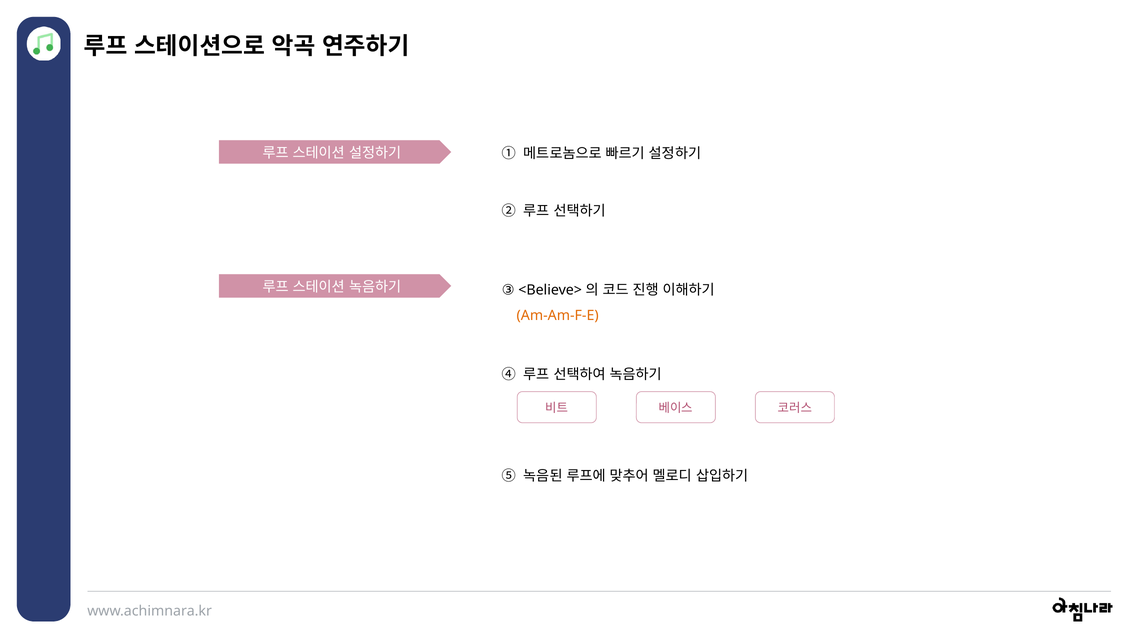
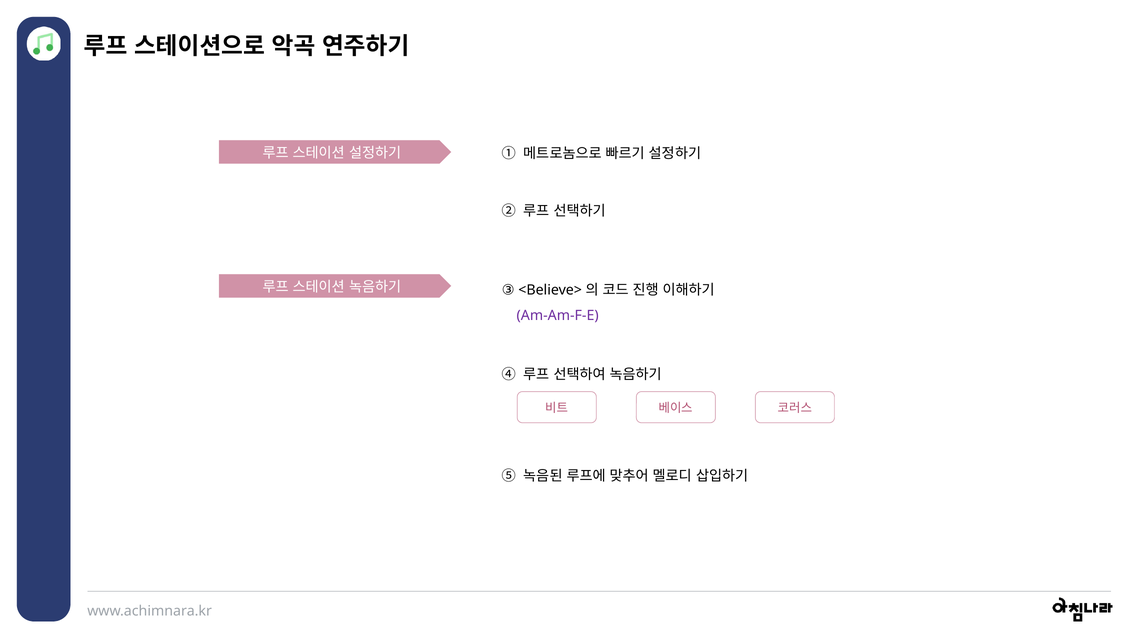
Am-Am-F-E colour: orange -> purple (558, 316)
